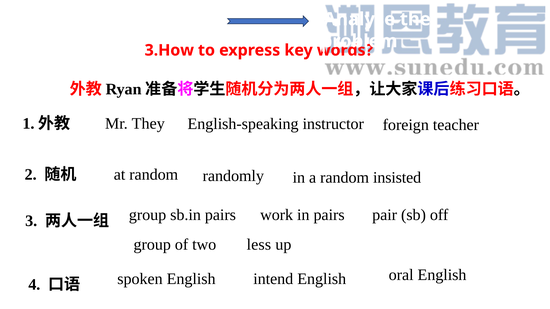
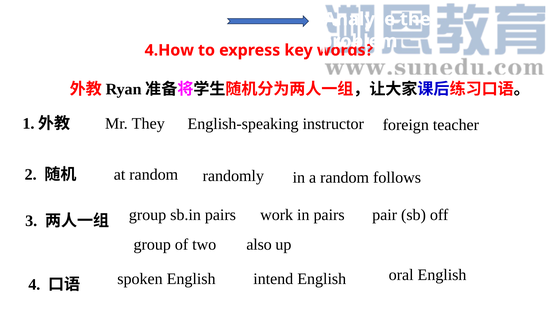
3.How: 3.How -> 4.How (169, 50)
insisted: insisted -> follows (397, 178)
less: less -> also (259, 245)
